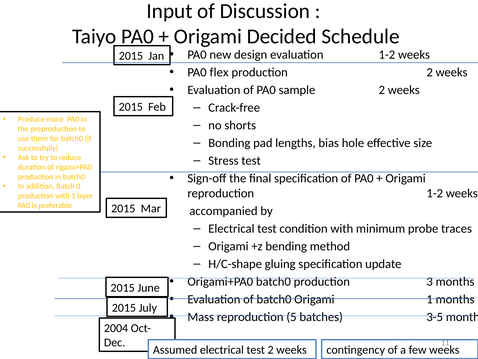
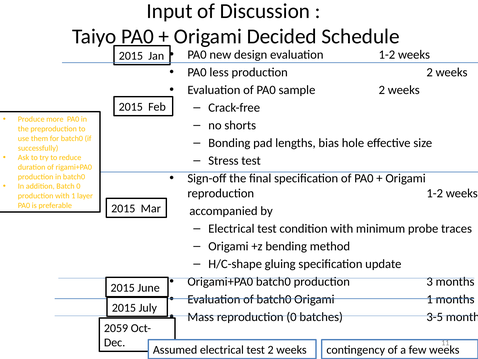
flex: flex -> less (219, 72)
reproduction 5: 5 -> 0 (291, 317)
2004: 2004 -> 2059 (116, 328)
